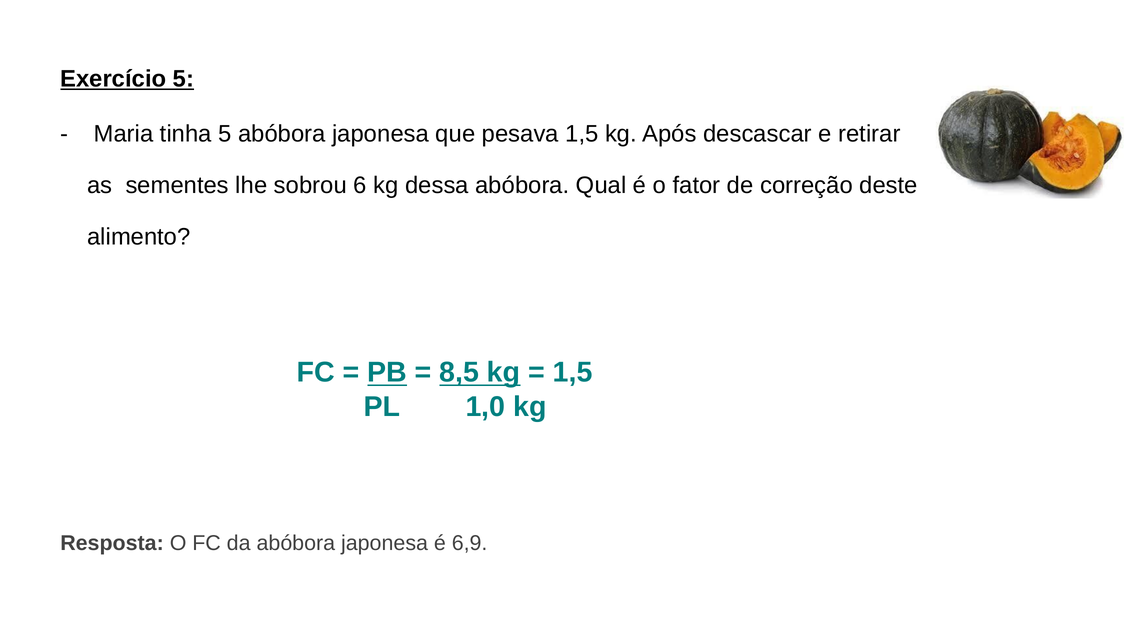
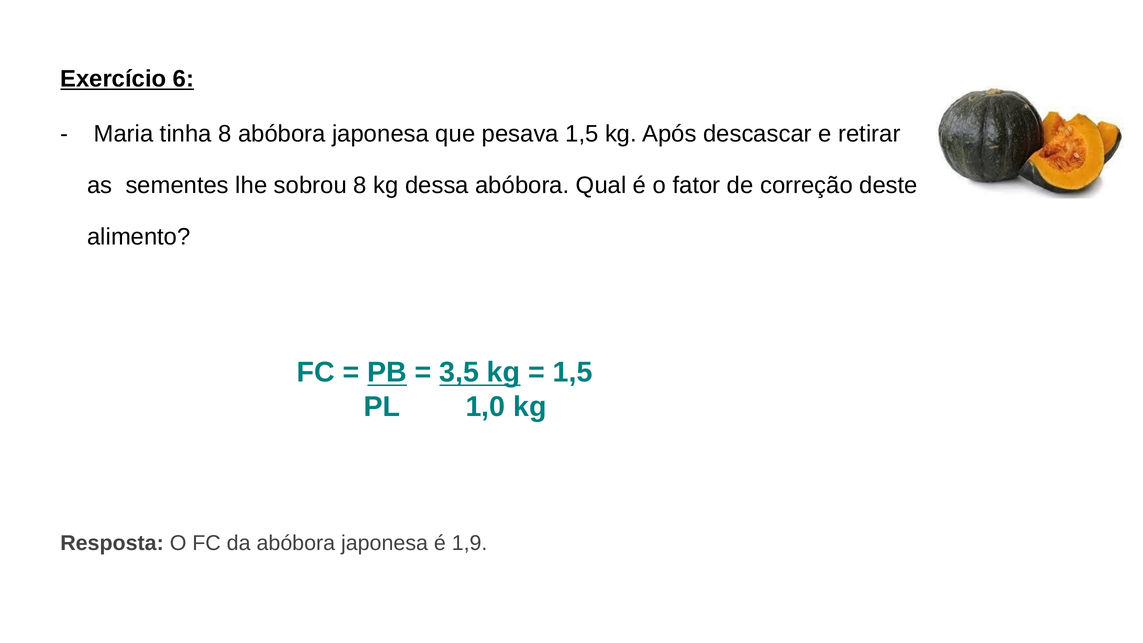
Exercício 5: 5 -> 6 (183, 79)
tinha 5: 5 -> 8 (225, 134)
sobrou 6: 6 -> 8 (360, 185)
8,5: 8,5 -> 3,5 (459, 373)
6,9: 6,9 -> 1,9 (470, 543)
